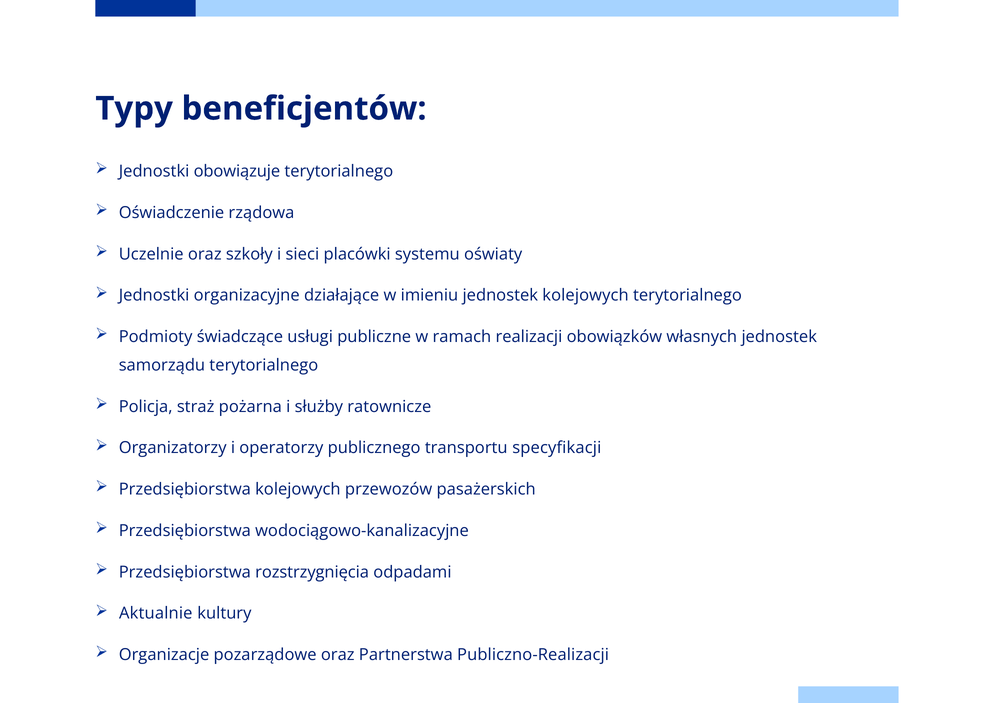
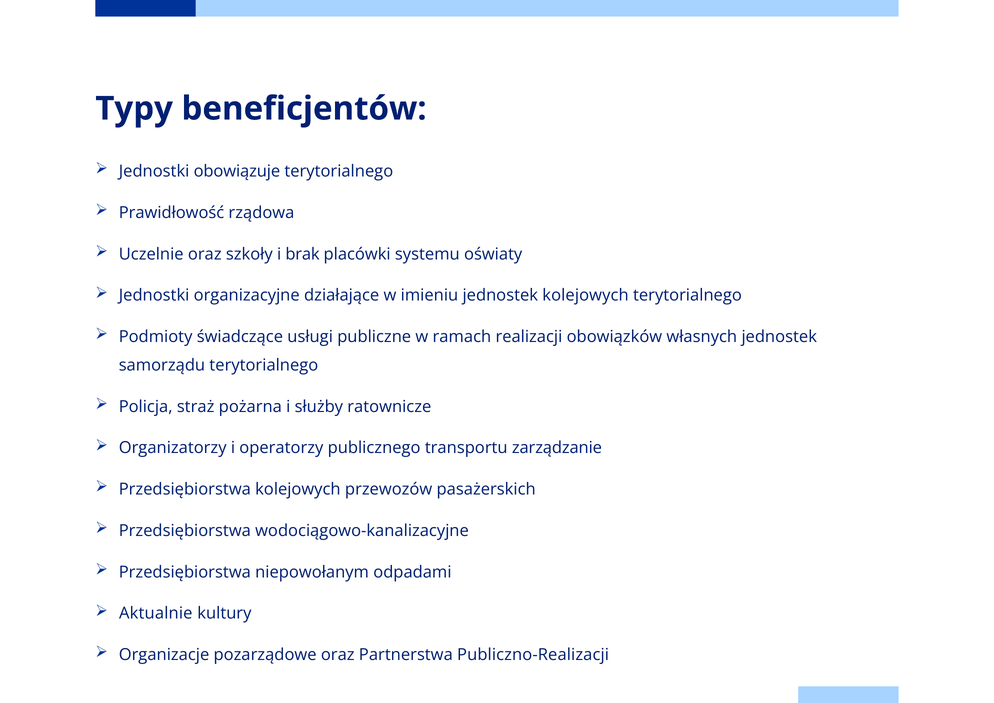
Oświadczenie: Oświadczenie -> Prawidłowość (172, 213)
sieci: sieci -> brak (302, 254)
specyfikacji: specyfikacji -> zarządzanie (557, 448)
rozstrzygnięcia: rozstrzygnięcia -> niepowołanym (312, 572)
